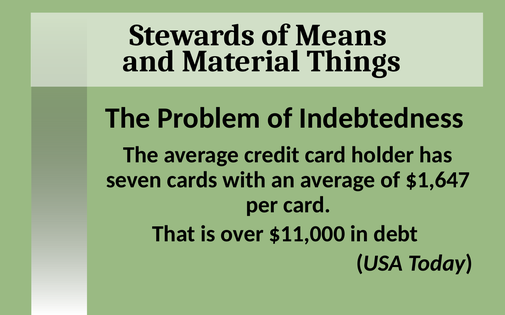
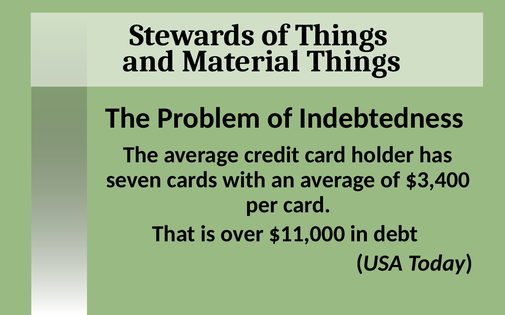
of Means: Means -> Things (341, 35)
$1,647: $1,647 -> $3,400 (438, 180)
